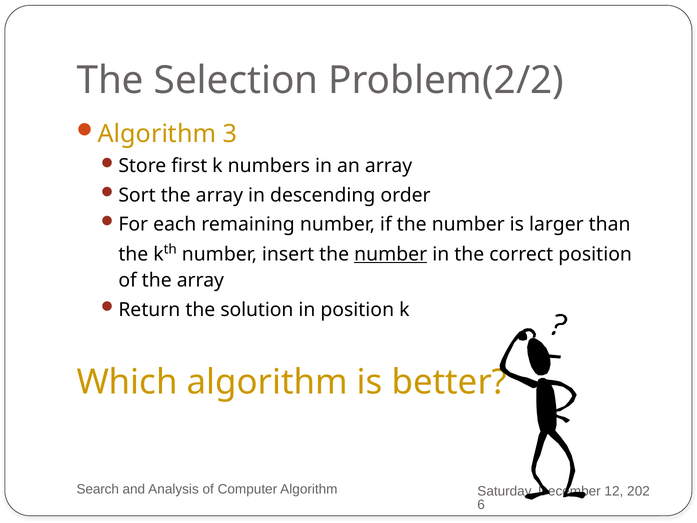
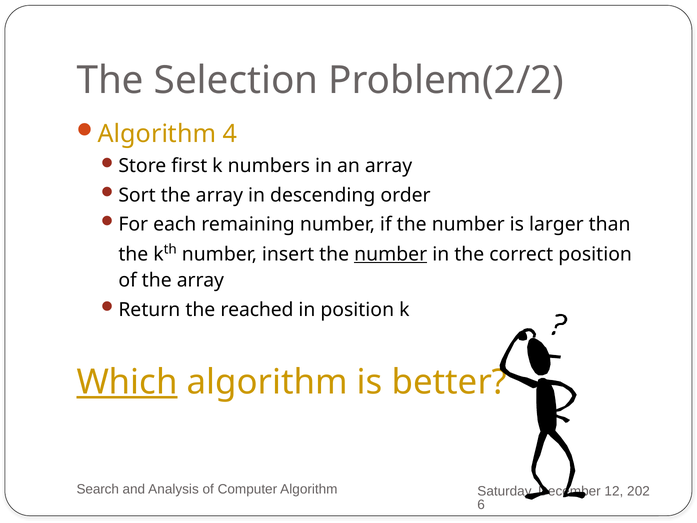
3: 3 -> 4 (230, 134)
solution: solution -> reached (257, 310)
Which underline: none -> present (127, 382)
